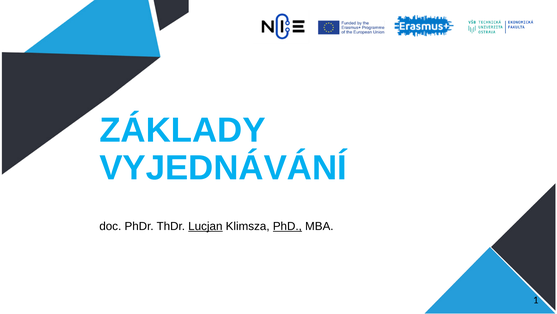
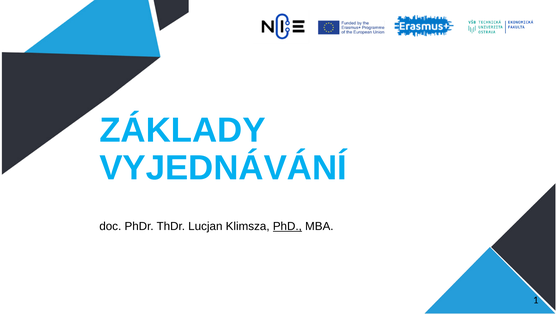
Lucjan underline: present -> none (205, 226)
